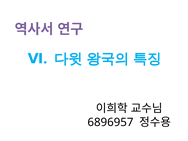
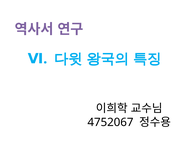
6896957: 6896957 -> 4752067 (111, 122)
